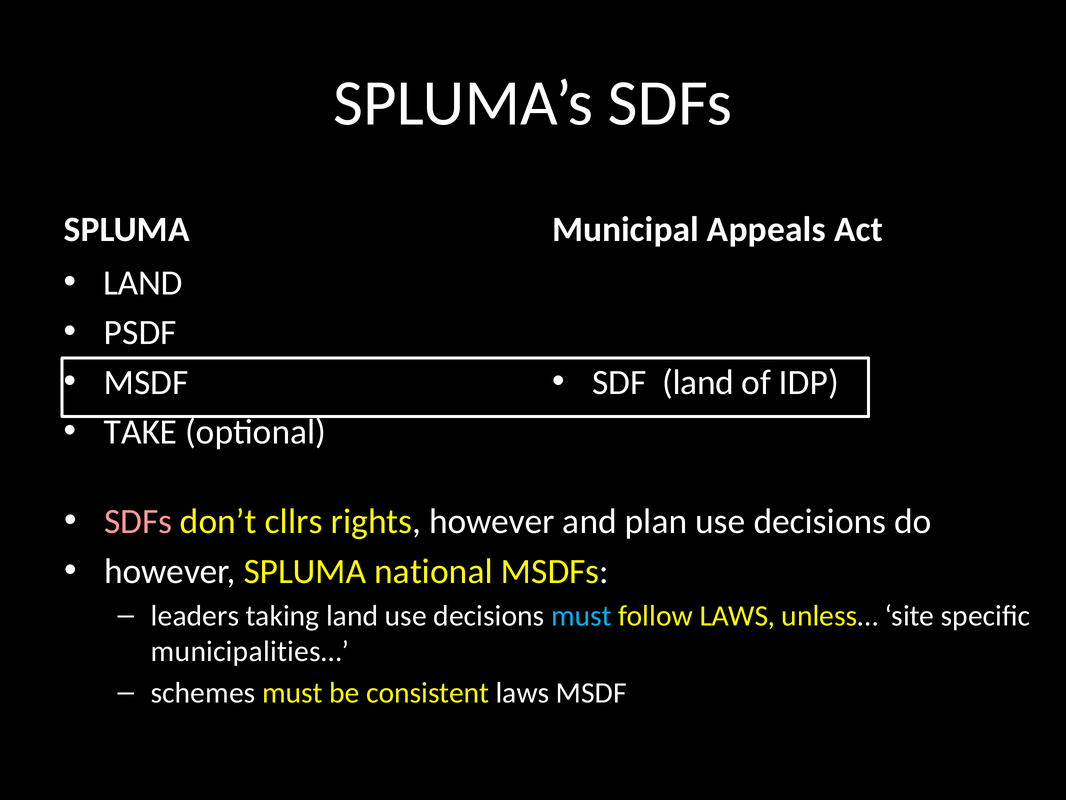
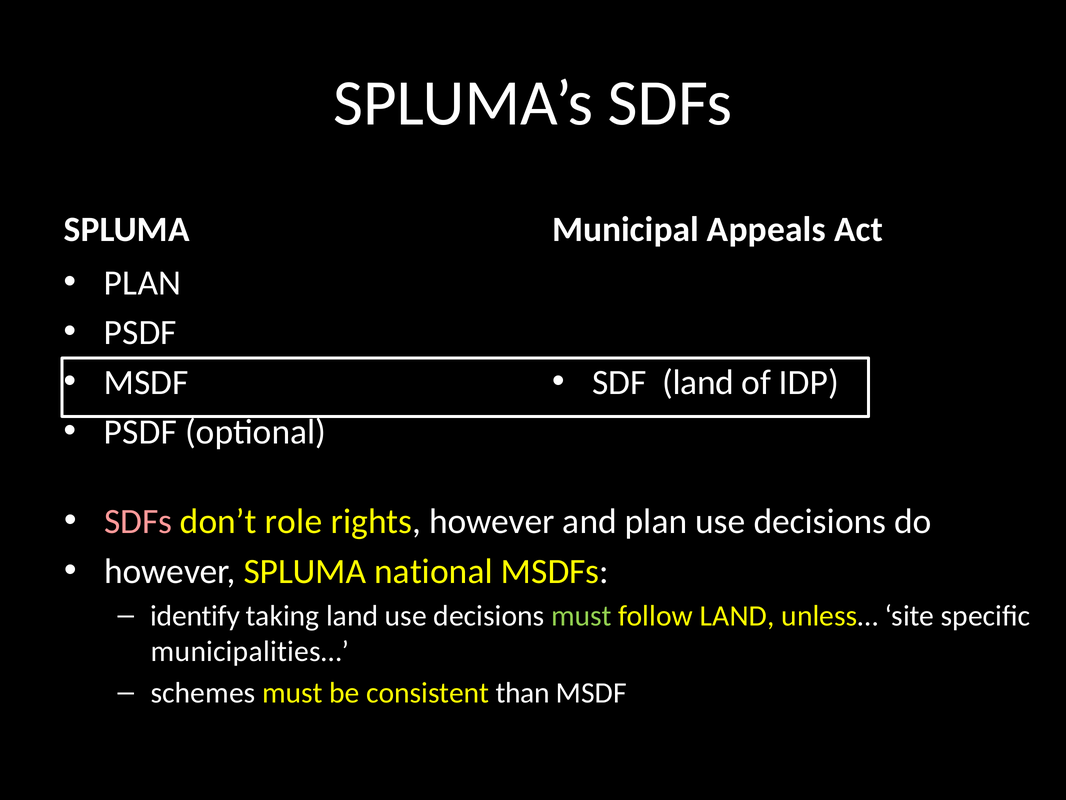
LAND: LAND -> PLAN (143, 283)
TAKE: TAKE -> PSDF (141, 432)
cllrs: cllrs -> role (294, 521)
leaders: leaders -> identify (195, 616)
must colour: light blue -> light green (582, 616)
follow LAWS: LAWS -> LAND (737, 616)
consistent laws: laws -> than (523, 693)
